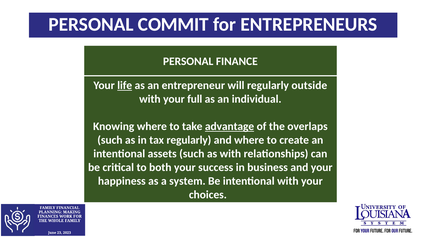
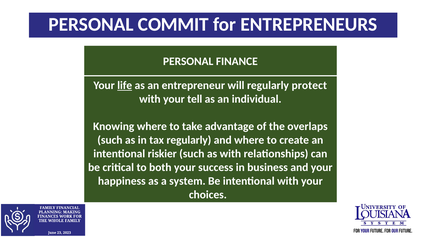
outside: outside -> protect (309, 85)
full: full -> tell (195, 99)
advantage underline: present -> none (230, 126)
assets: assets -> riskier (162, 154)
